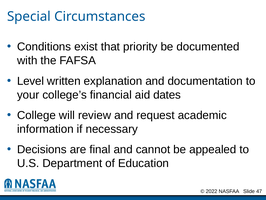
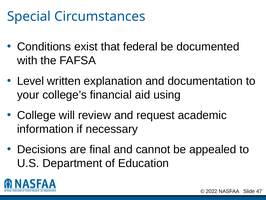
priority: priority -> federal (140, 47)
dates: dates -> using (167, 95)
